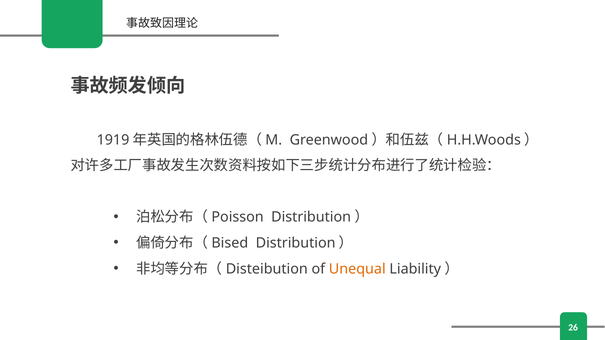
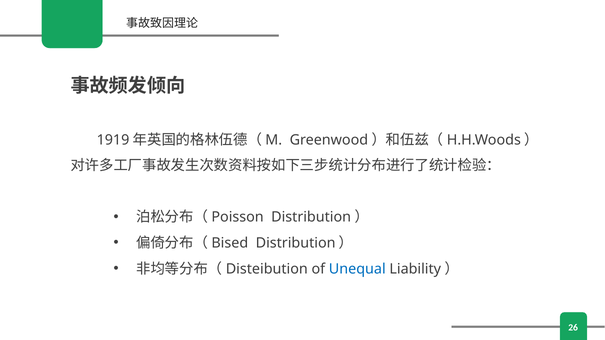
Unequal colour: orange -> blue (357, 269)
